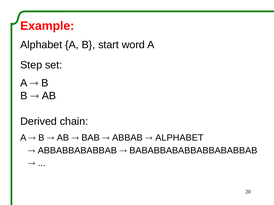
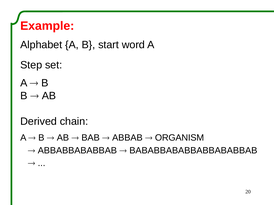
ALPHABET: ALPHABET -> ORGANISM (180, 138)
